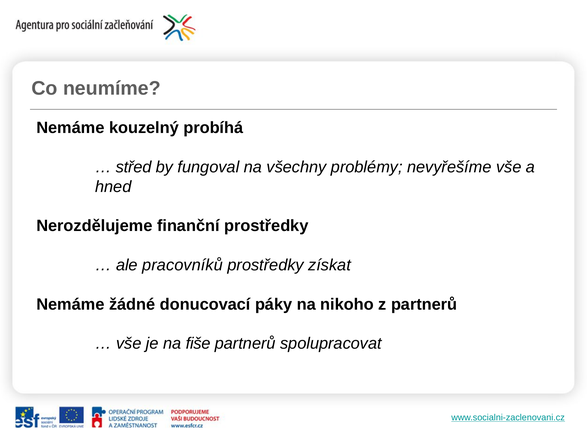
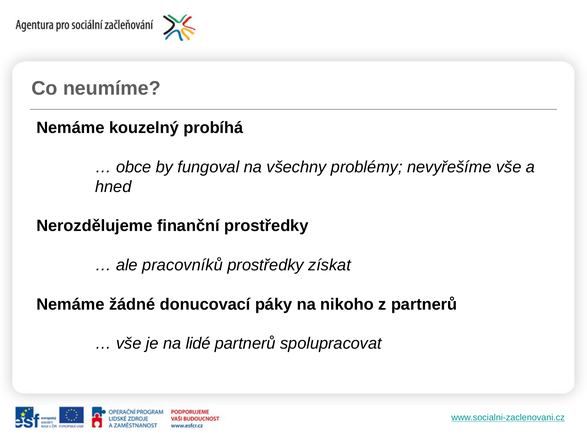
střed: střed -> obce (134, 167)
fiše: fiše -> lidé (198, 343)
